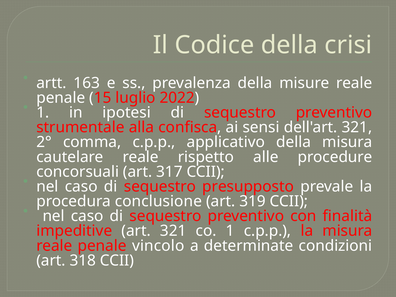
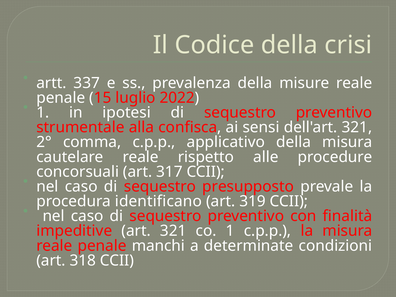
163: 163 -> 337 (87, 83)
conclusione: conclusione -> identificano (158, 201)
vincolo: vincolo -> manchi (158, 246)
